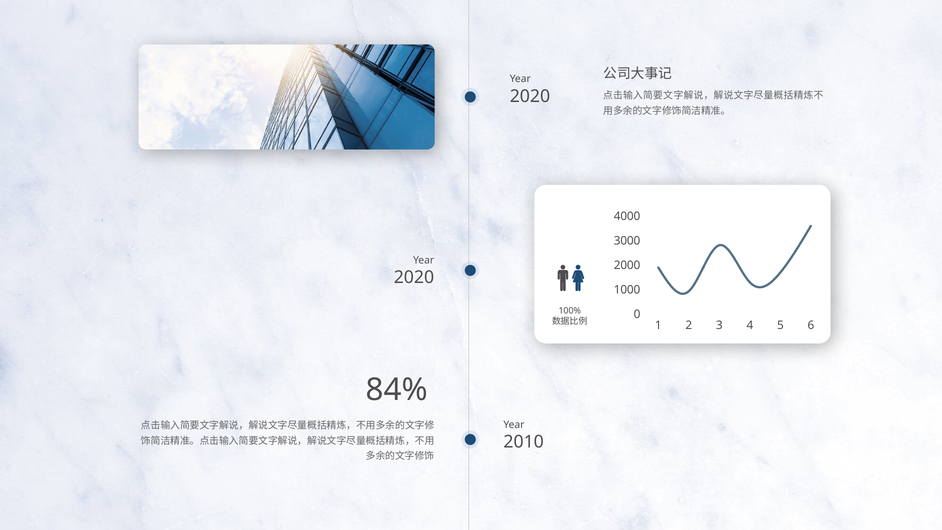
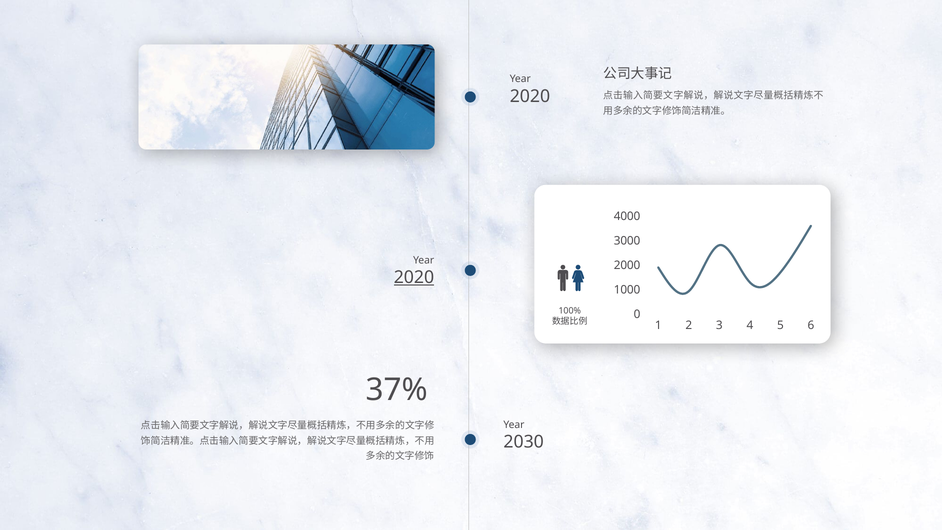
2020 underline: none -> present (414, 277)
84%: 84% -> 37% (397, 390)
2010: 2010 -> 2030 (524, 442)
